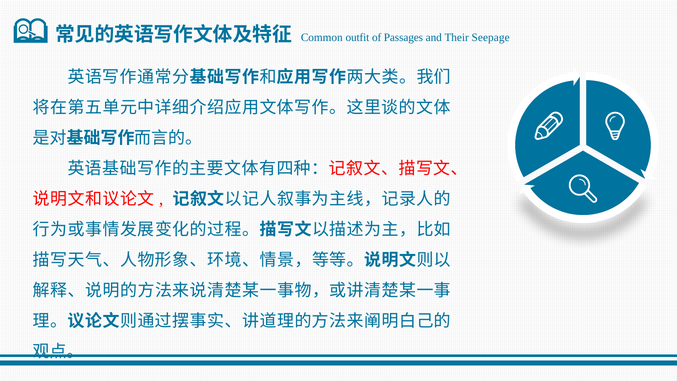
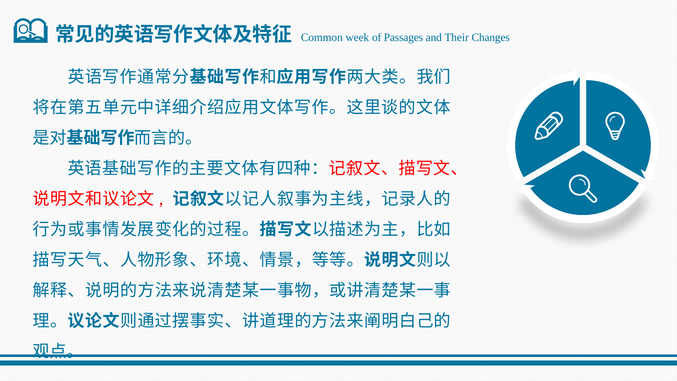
outfit: outfit -> week (357, 37)
Seepage: Seepage -> Changes (491, 37)
